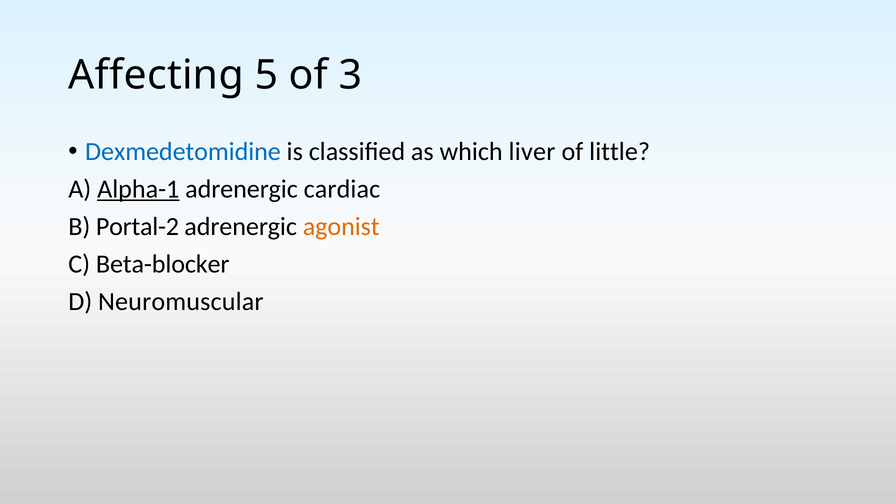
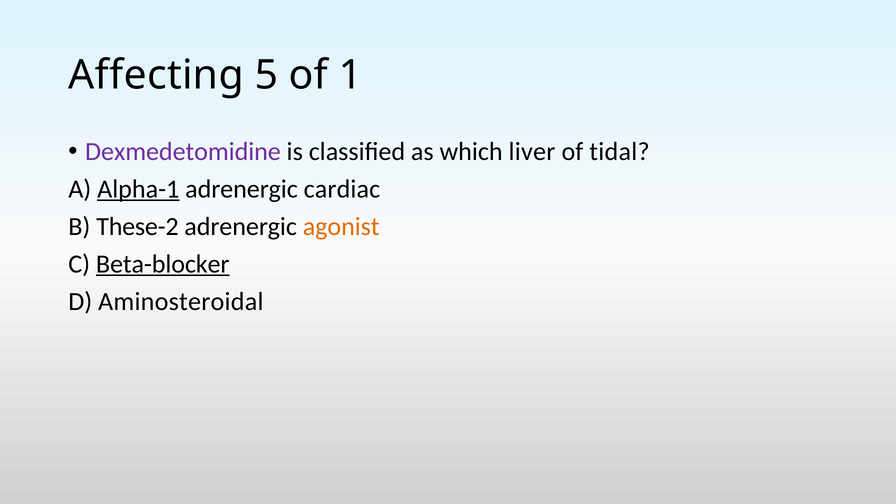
3: 3 -> 1 (350, 75)
Dexmedetomidine colour: blue -> purple (183, 151)
little: little -> tidal (620, 151)
Portal-2: Portal-2 -> These-2 (137, 227)
Beta-blocker underline: none -> present (163, 264)
Neuromuscular: Neuromuscular -> Aminosteroidal (181, 302)
